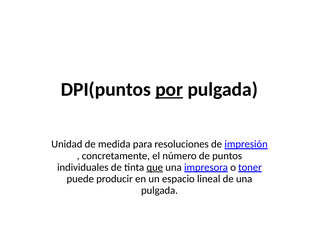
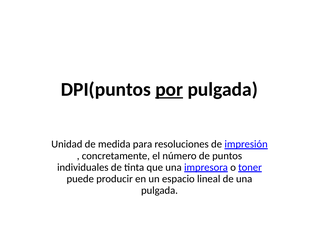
que underline: present -> none (155, 167)
